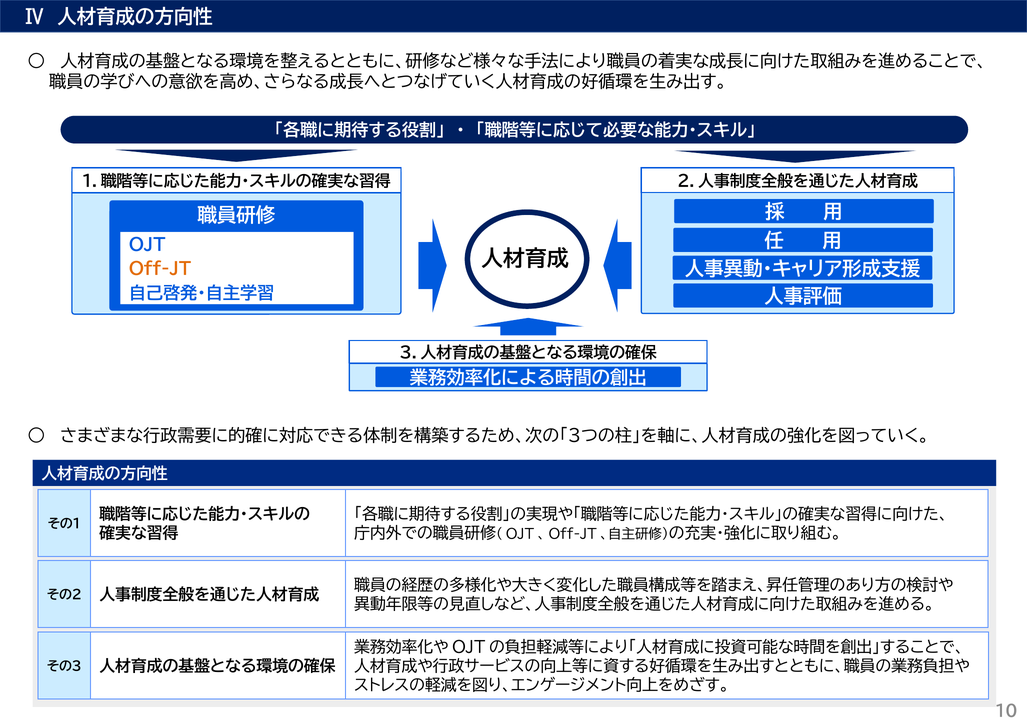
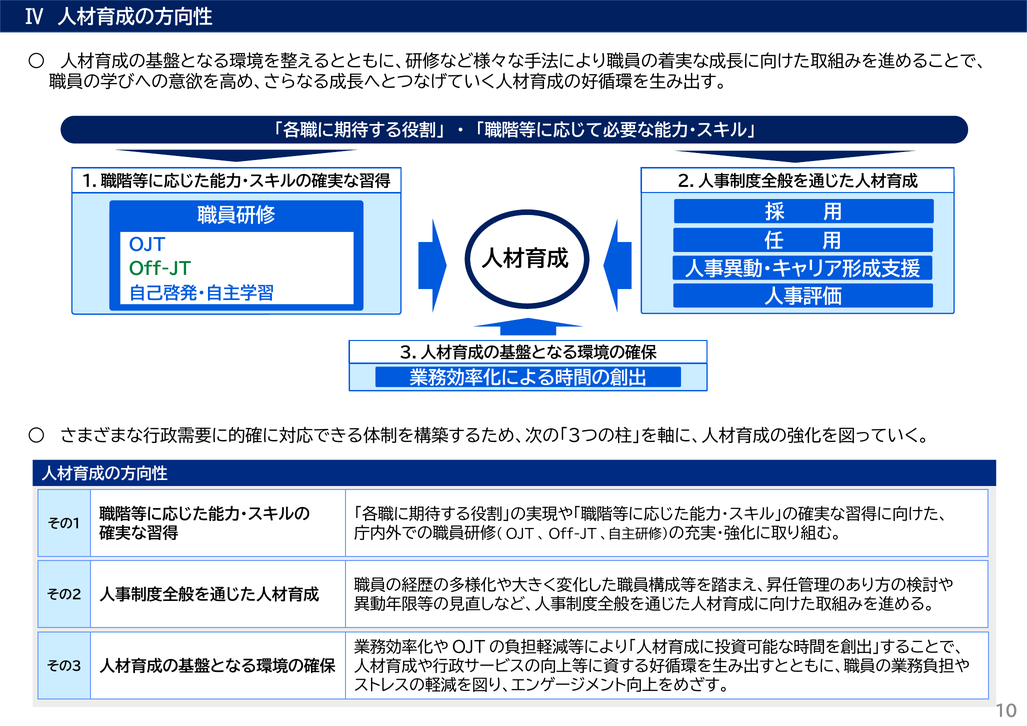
Off-JT colour: orange -> green (160, 269)
